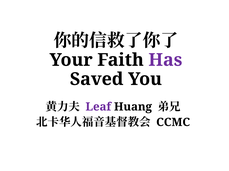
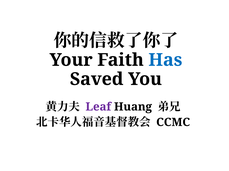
Has colour: purple -> blue (165, 60)
